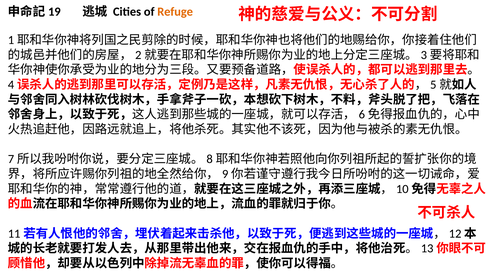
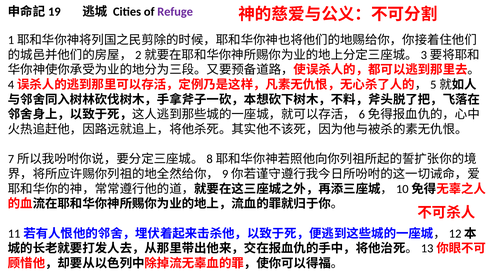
Refuge colour: orange -> purple (175, 12)
